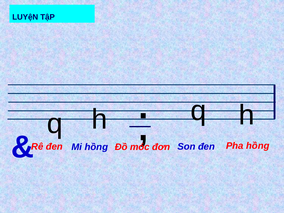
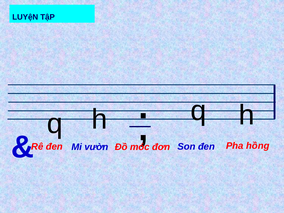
Mi hồng: hồng -> vườn (96, 147)
